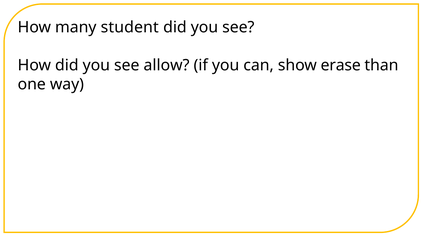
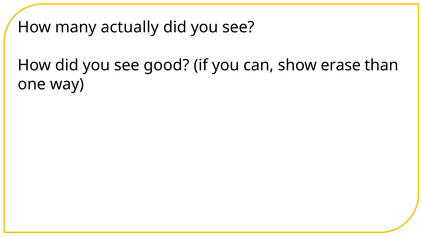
student: student -> actually (130, 27)
allow: allow -> good (166, 65)
